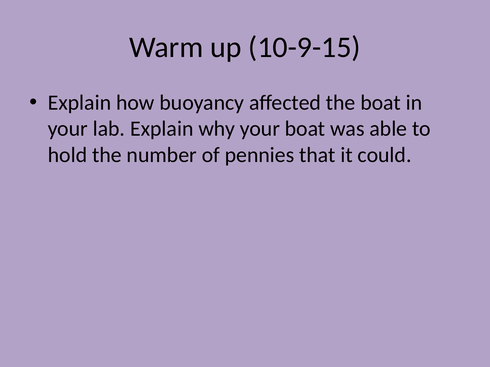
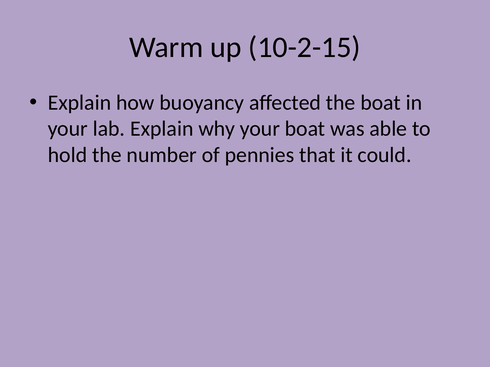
10-9-15: 10-9-15 -> 10-2-15 (304, 47)
